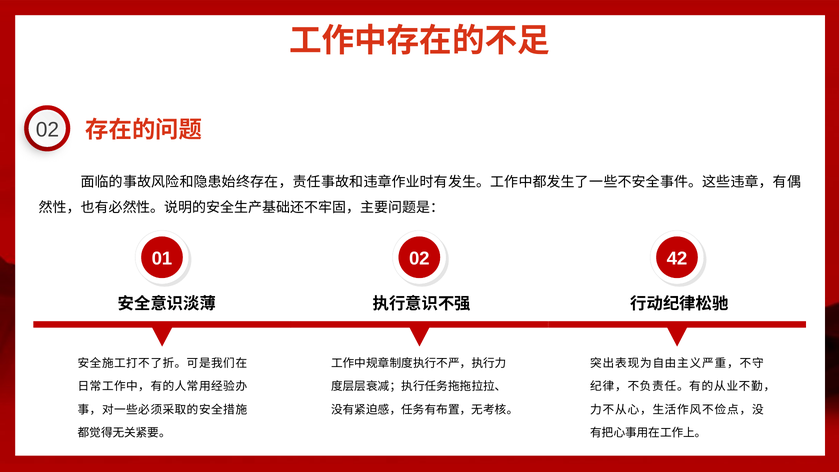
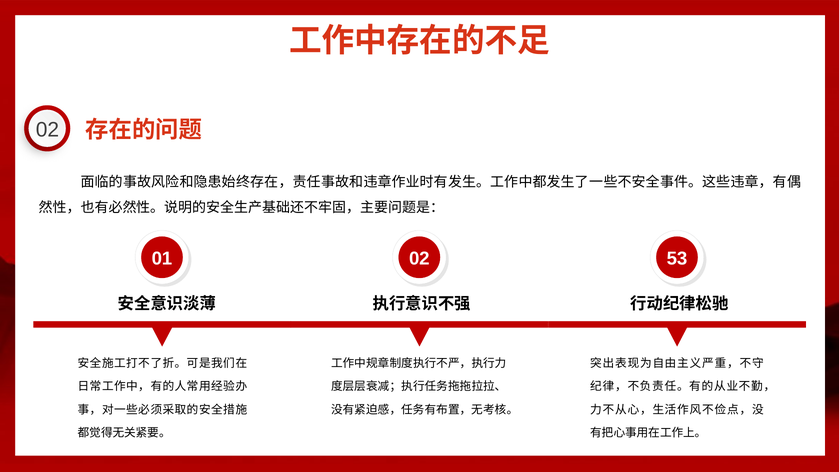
42: 42 -> 53 (677, 259)
